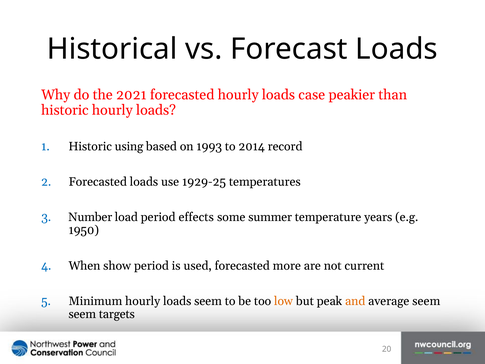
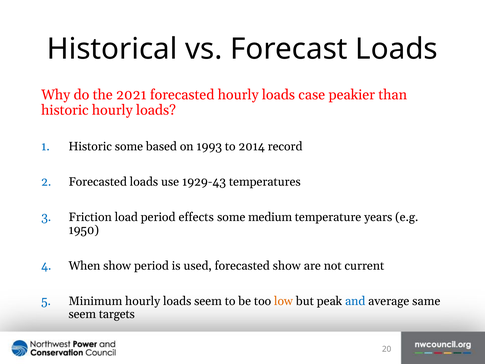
Historic using: using -> some (129, 146)
1929-25: 1929-25 -> 1929-43 (204, 182)
Number: Number -> Friction (90, 217)
summer: summer -> medium (270, 217)
forecasted more: more -> show (287, 266)
and colour: orange -> blue (355, 301)
average seem: seem -> same (426, 301)
